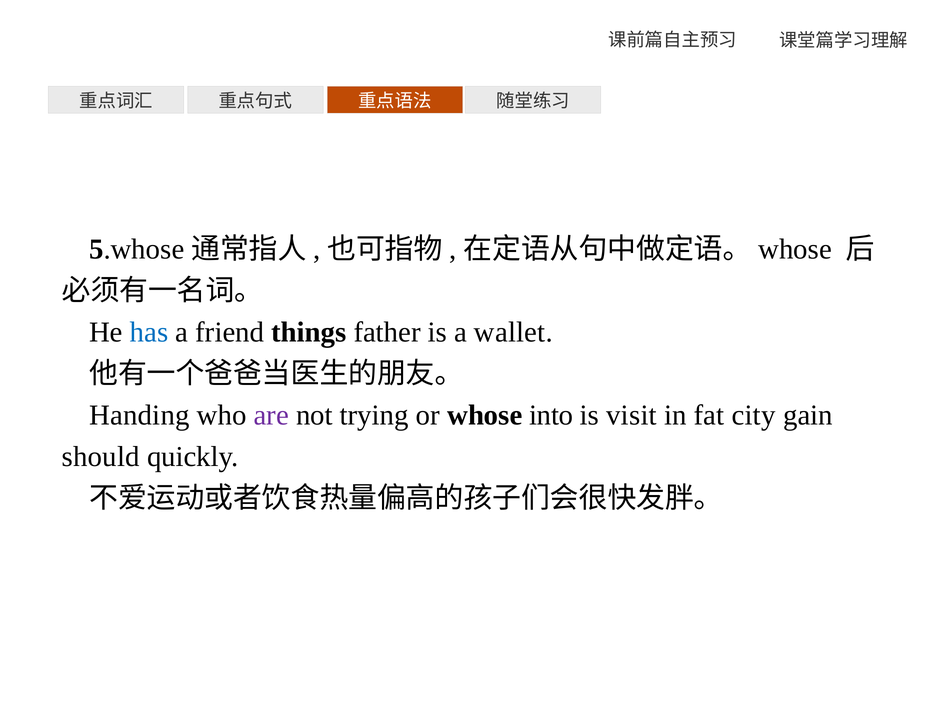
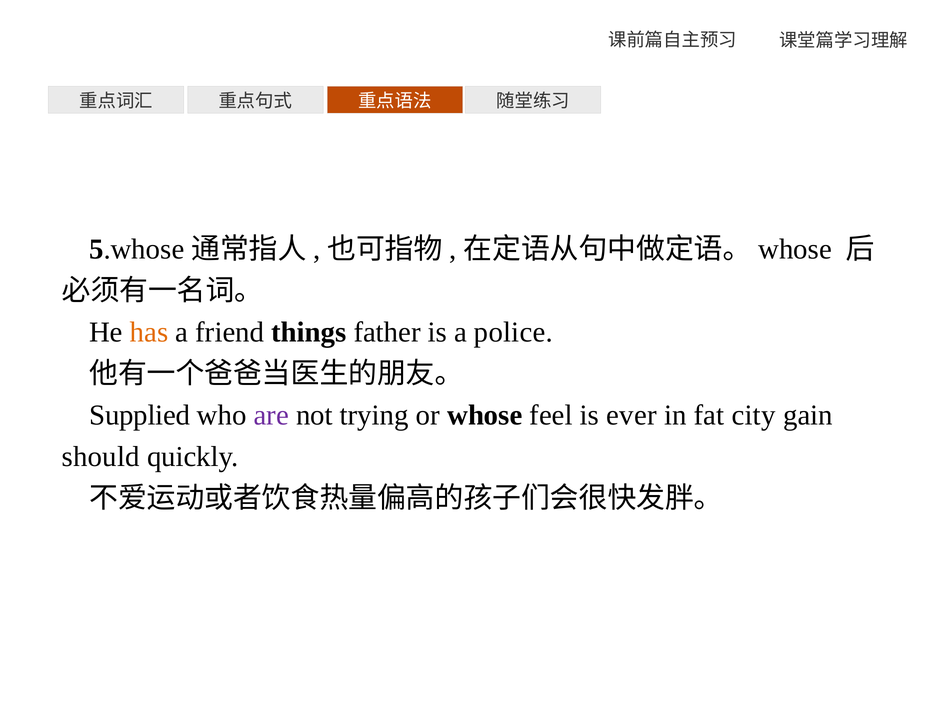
has colour: blue -> orange (149, 332)
wallet: wallet -> police (513, 332)
Handing: Handing -> Supplied (140, 415)
into: into -> feel (551, 415)
visit: visit -> ever (632, 415)
